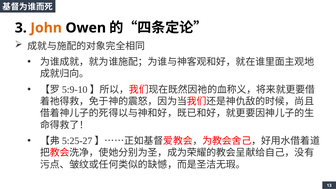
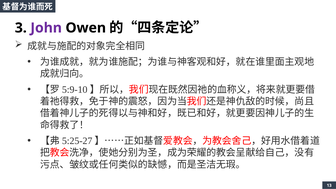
John colour: orange -> purple (46, 28)
